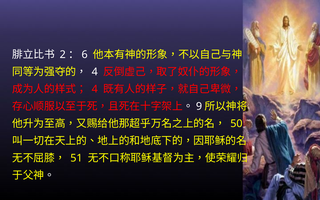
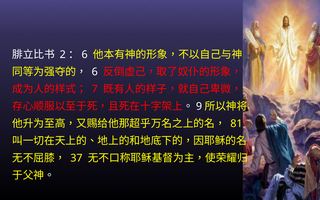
4: 4 -> 6 (95, 72)
4: 4 -> 7 (95, 89)
50: 50 -> 81 (236, 124)
51: 51 -> 37 (76, 158)
